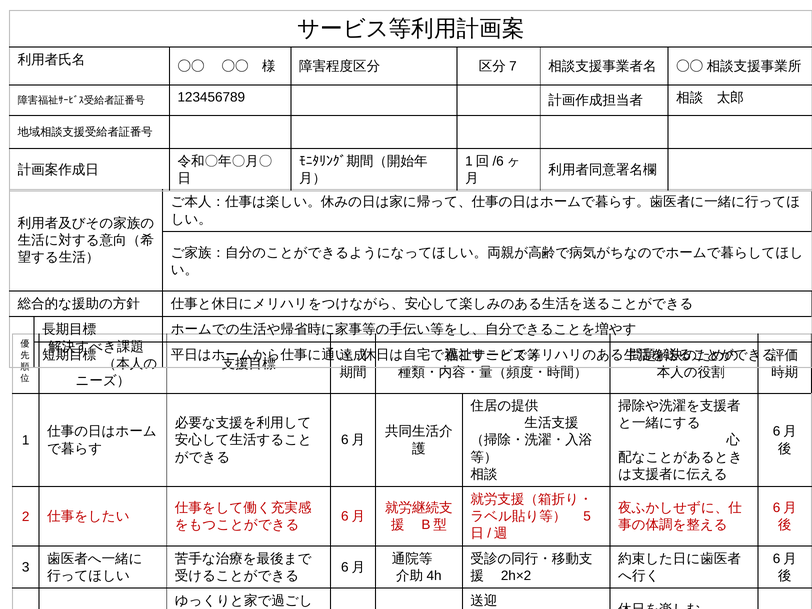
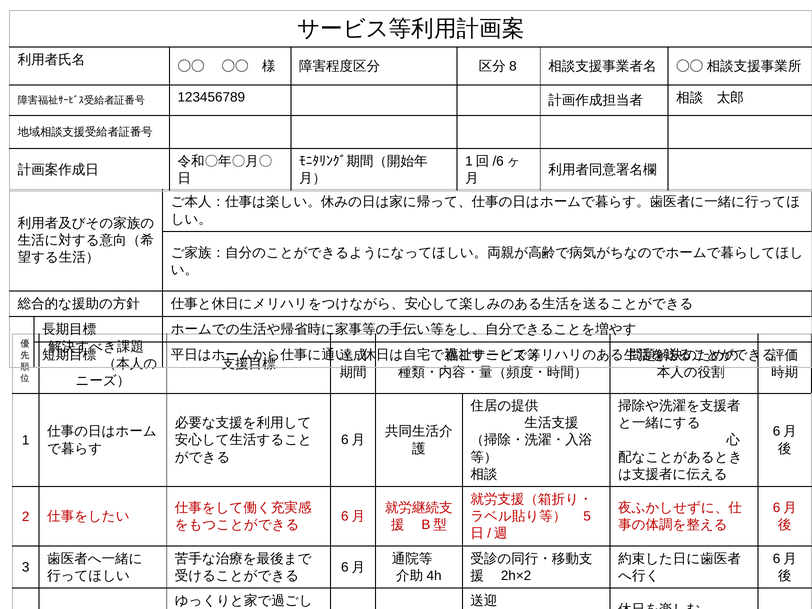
7: 7 -> 8 (513, 66)
